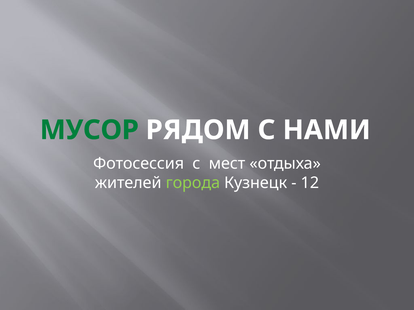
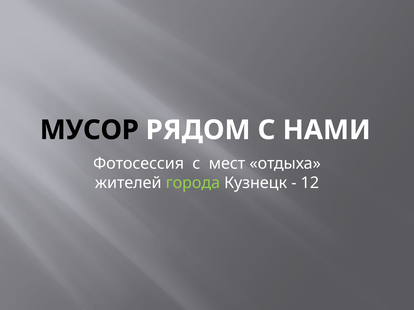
МУСОР colour: green -> black (89, 130)
